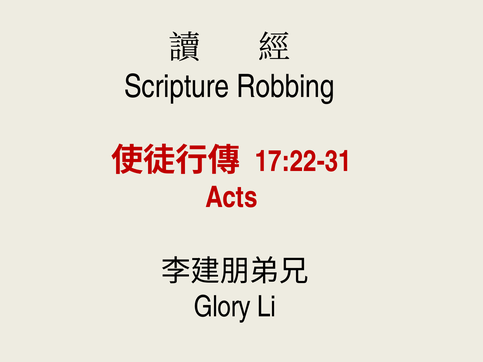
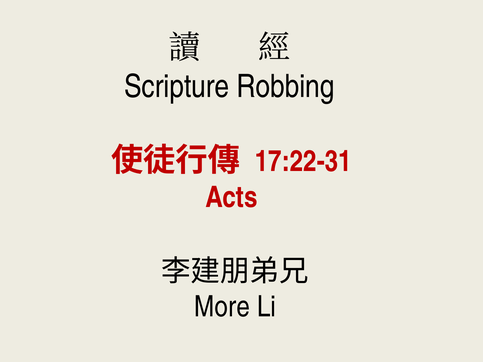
Glory: Glory -> More (222, 307)
